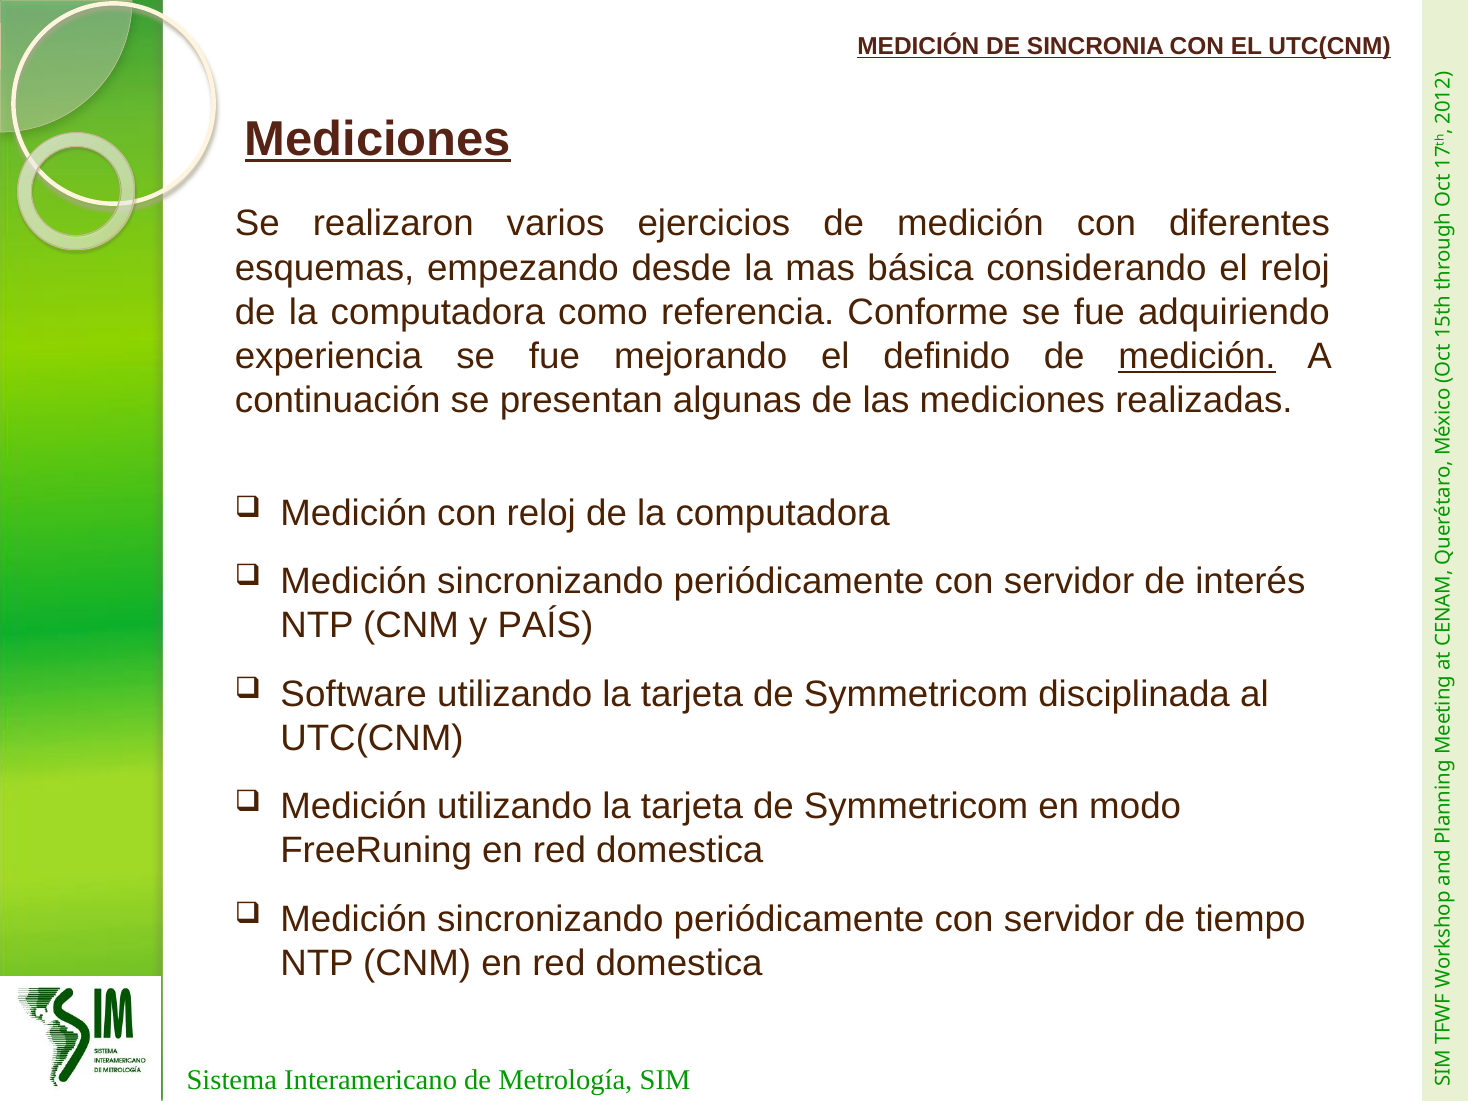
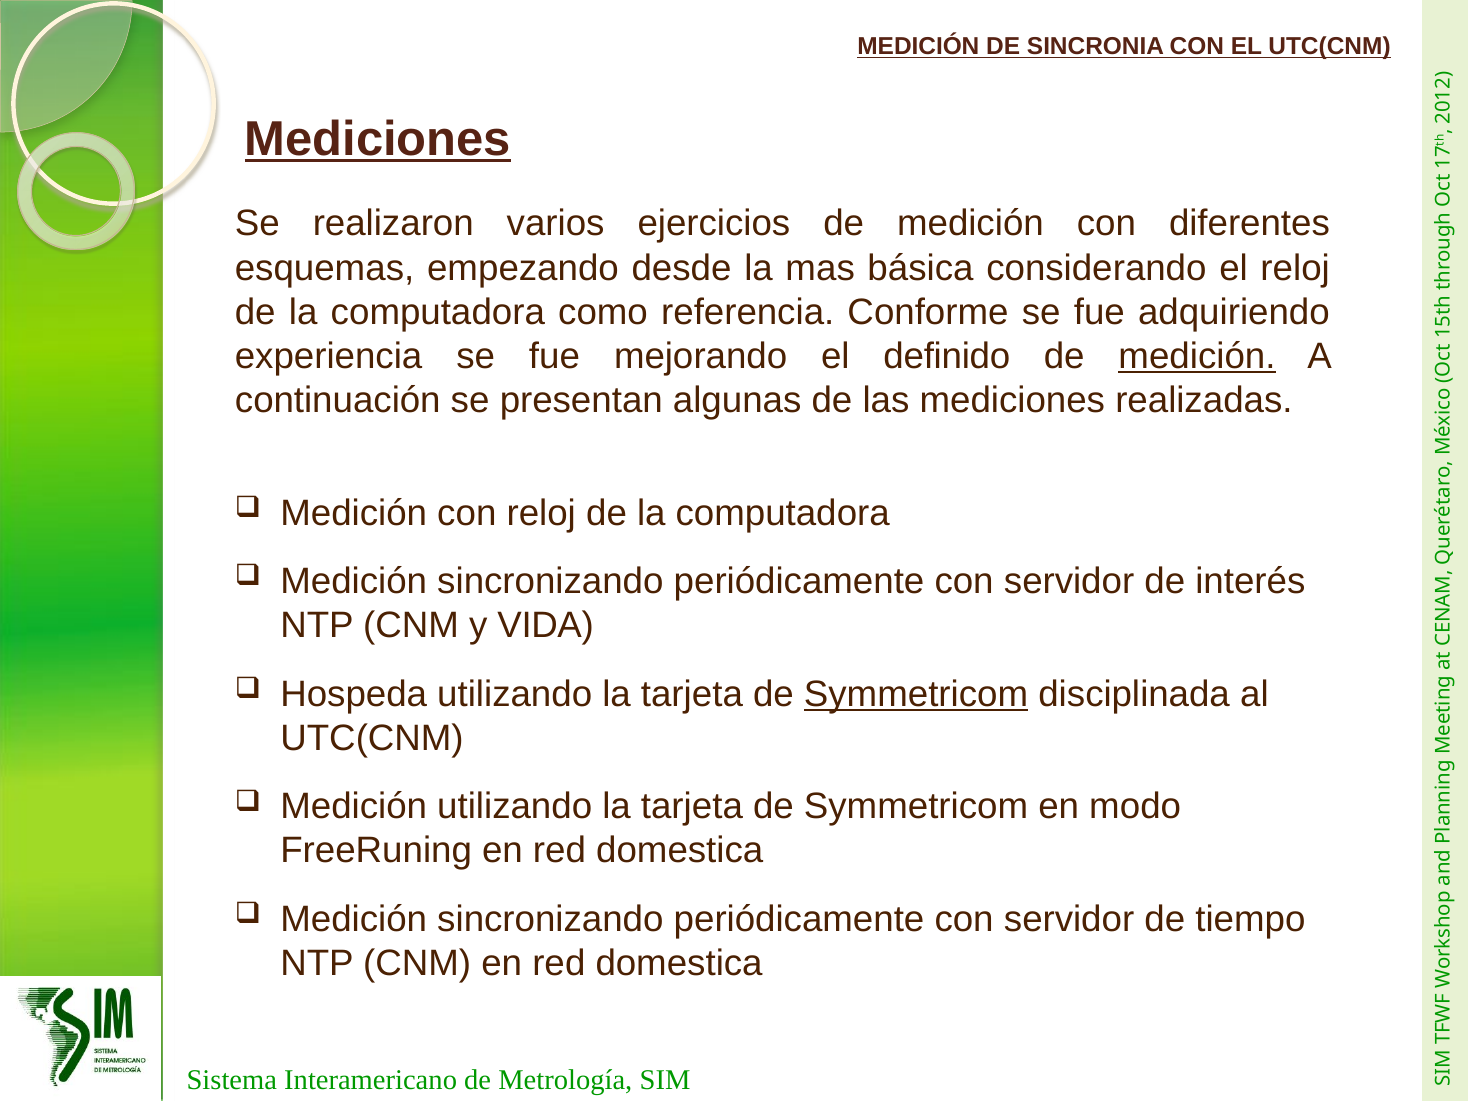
PAÍS: PAÍS -> VIDA (546, 626)
Software: Software -> Hospeda (354, 694)
Symmetricom underline: none -> present (916, 694)
